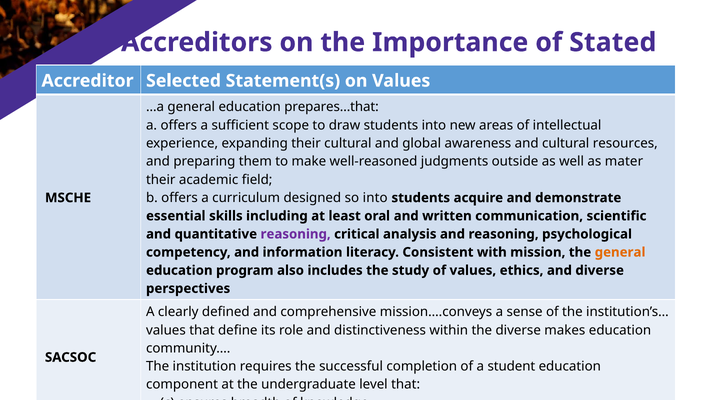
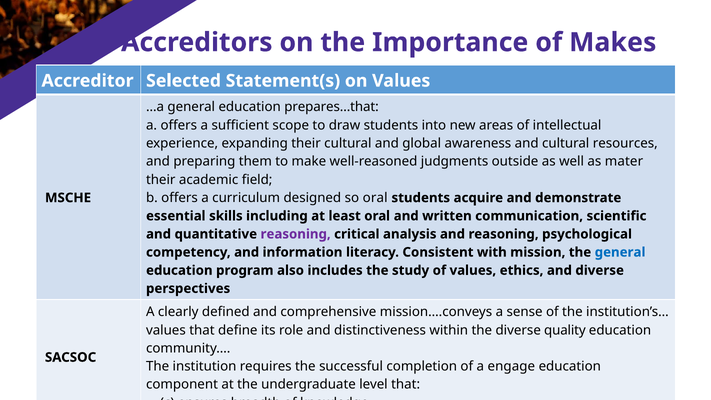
Stated: Stated -> Makes (613, 42)
so into: into -> oral (375, 198)
general colour: orange -> blue (620, 252)
makes: makes -> quality (565, 330)
student: student -> engage (511, 366)
